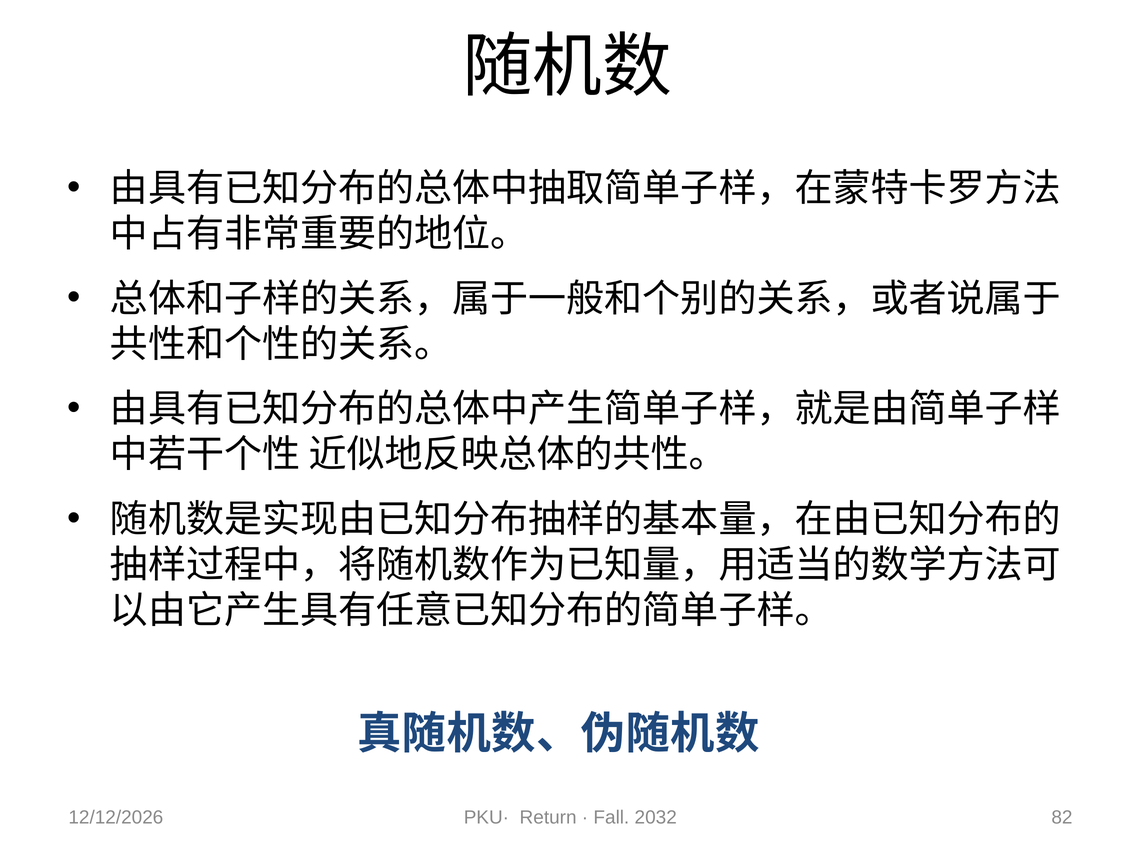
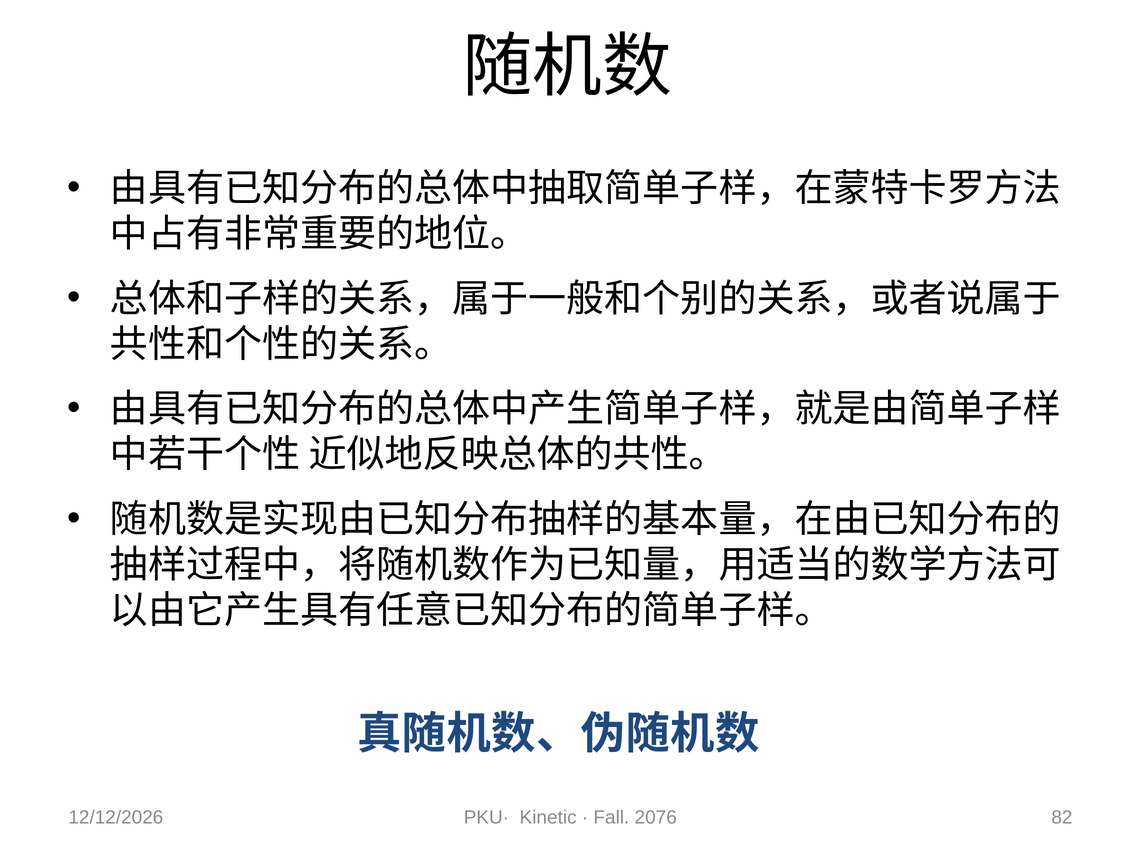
Return: Return -> Kinetic (548, 817)
2032: 2032 -> 2076 (656, 817)
